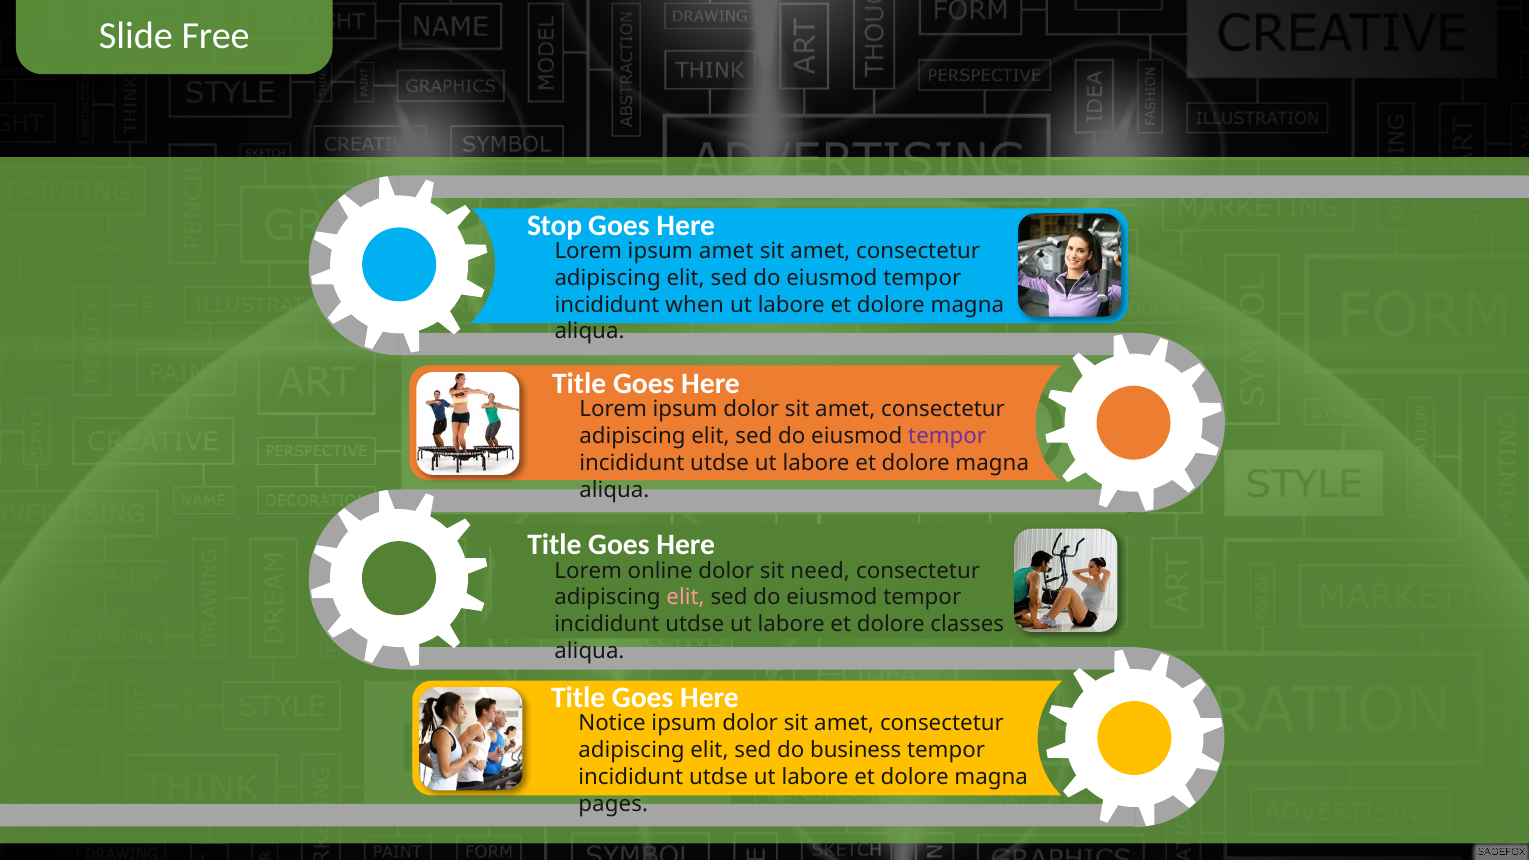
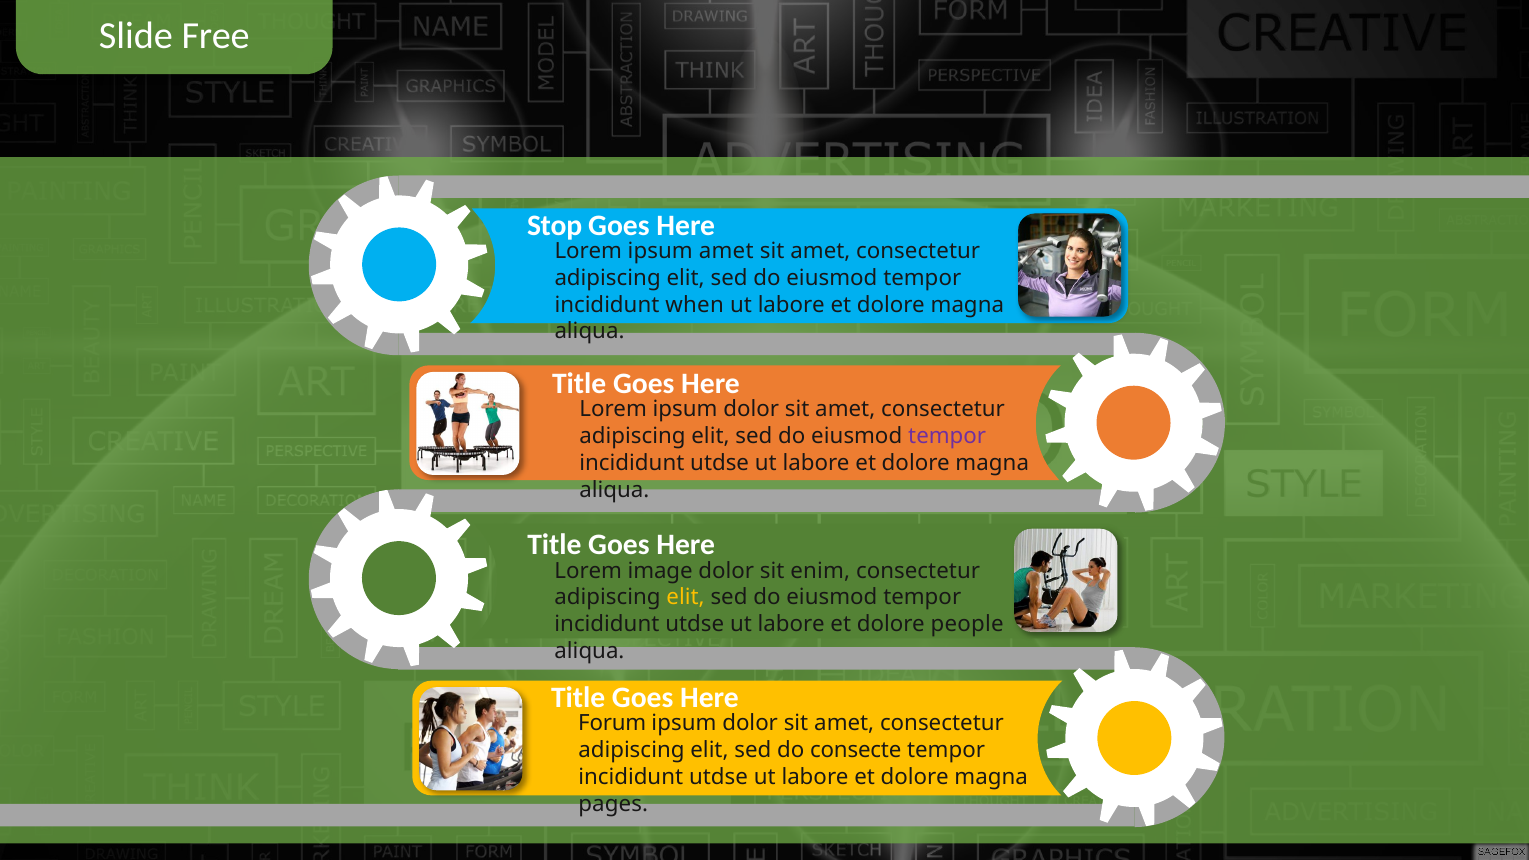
online: online -> image (660, 571)
need: need -> enim (820, 571)
elit colour: pink -> yellow (686, 597)
classes: classes -> people (967, 624)
Notice: Notice -> Forum (612, 723)
business: business -> consecte (856, 750)
